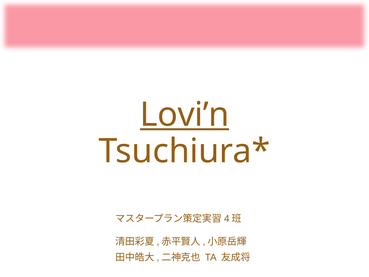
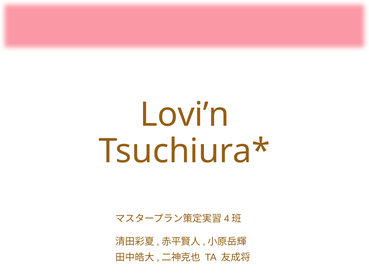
Lovi’n underline: present -> none (185, 115)
